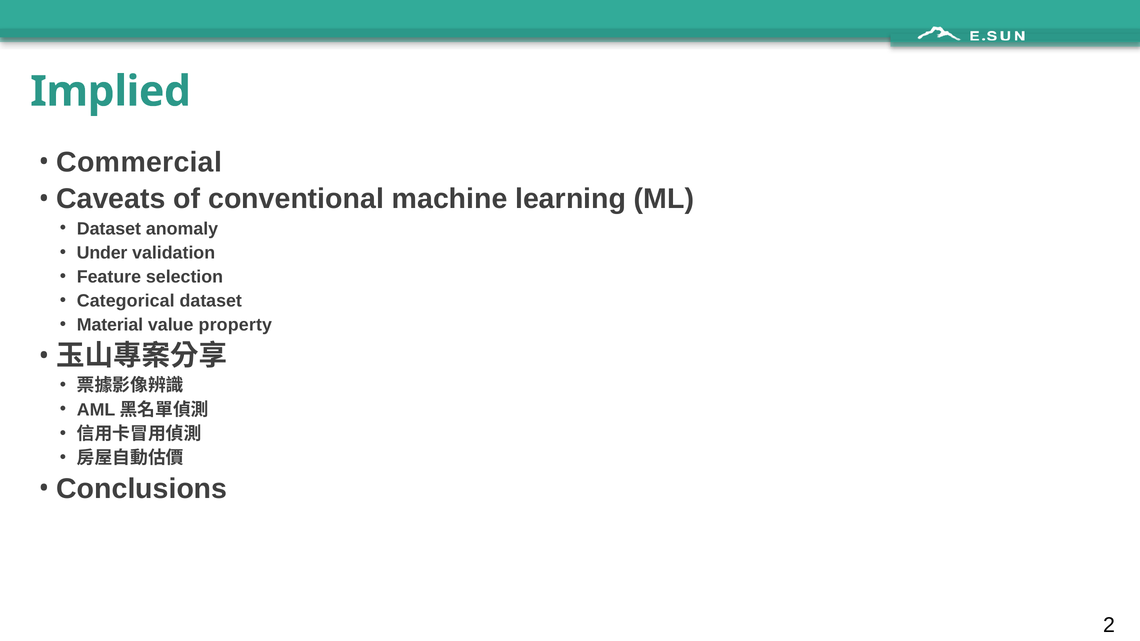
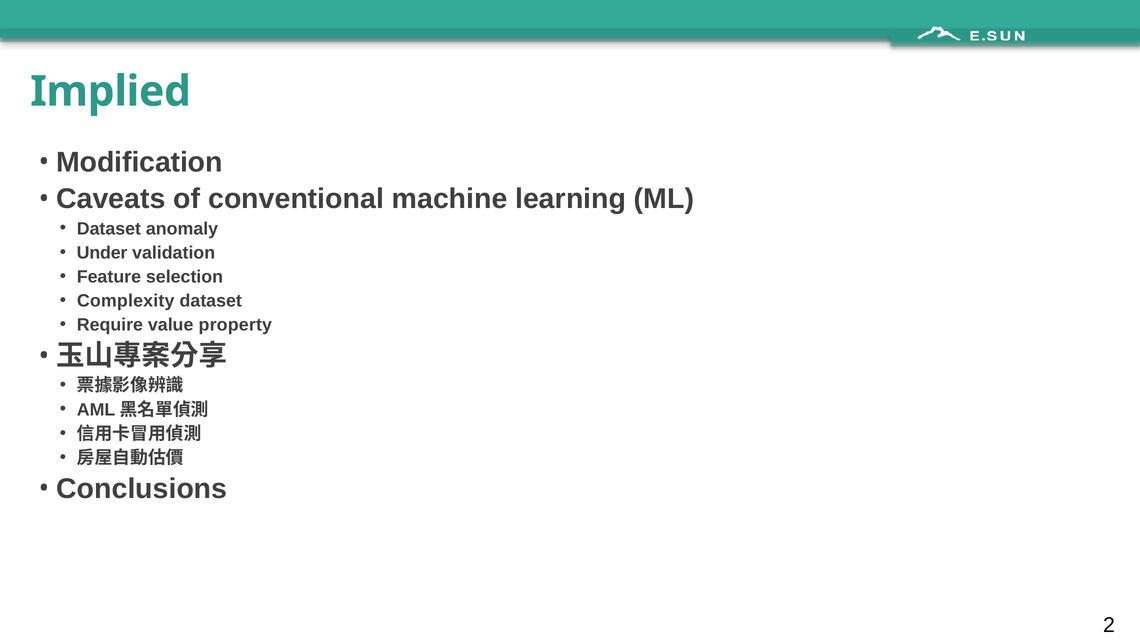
Commercial: Commercial -> Modification (139, 162)
Categorical: Categorical -> Complexity (126, 301)
Material: Material -> Require (110, 325)
